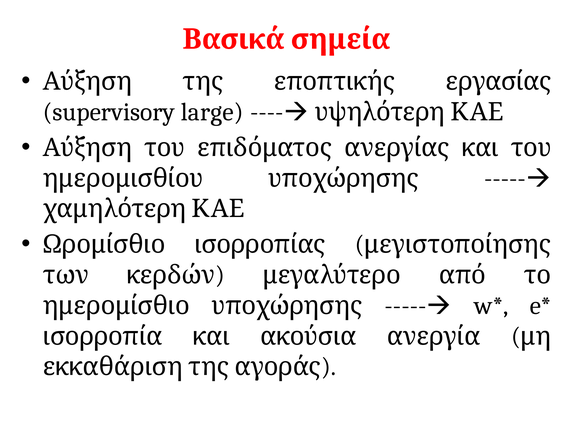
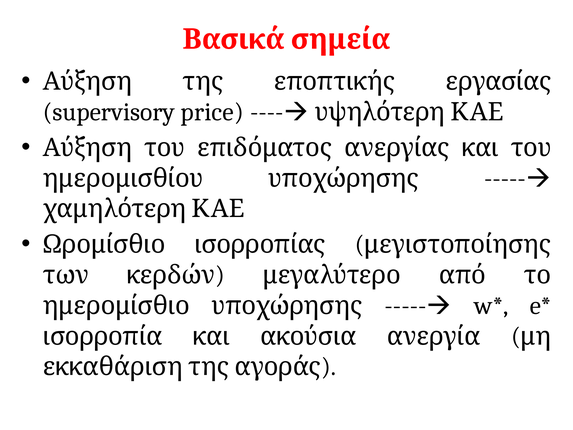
large: large -> price (212, 112)
